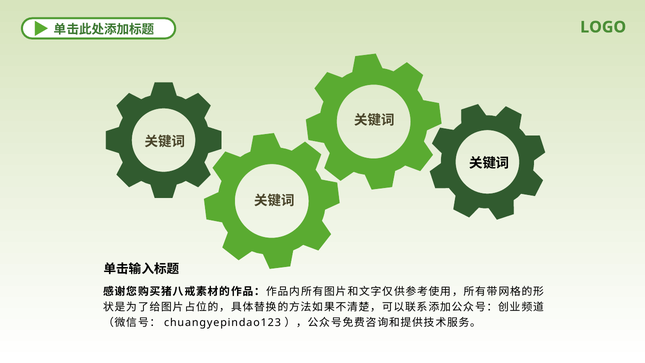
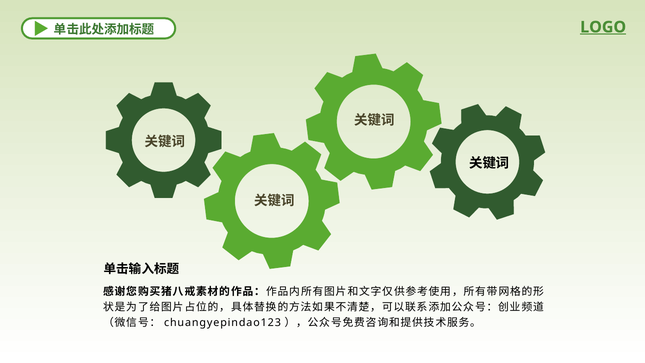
LOGO underline: none -> present (603, 27)
